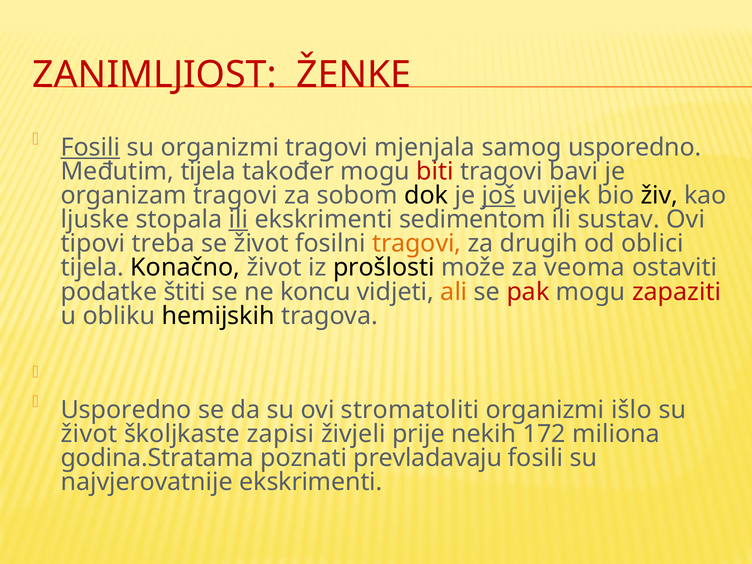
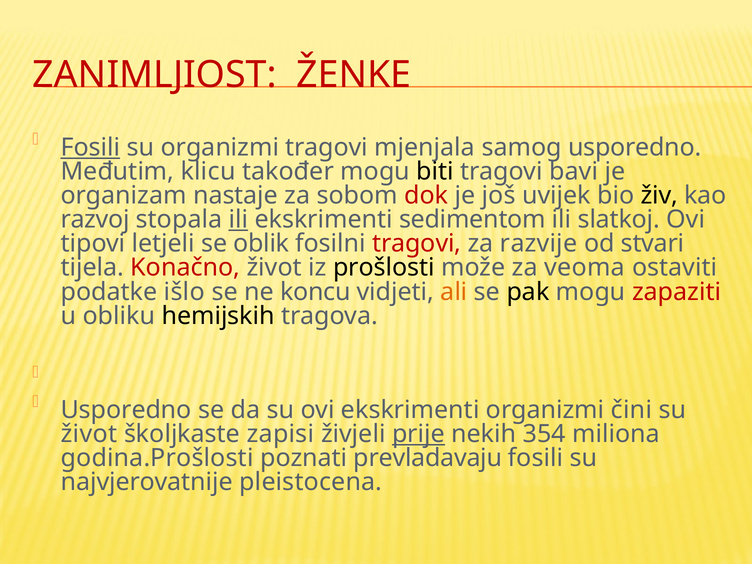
Međutim tijela: tijela -> klicu (208, 171)
biti colour: red -> black (435, 171)
organizam tragovi: tragovi -> nastaje (236, 195)
dok colour: black -> red (426, 195)
još underline: present -> none (499, 195)
ljuske: ljuske -> razvoj (95, 220)
sustav: sustav -> slatkoj (619, 220)
treba: treba -> letjeli (163, 244)
se život: život -> oblik (261, 244)
tragovi colour: orange -> red (417, 244)
drugih: drugih -> razvije (539, 244)
oblici: oblici -> stvari (653, 244)
Konačno colour: black -> red (185, 268)
štiti: štiti -> išlo (184, 292)
pak colour: red -> black (528, 292)
ovi stromatoliti: stromatoliti -> ekskrimenti (410, 410)
išlo: išlo -> čini (631, 410)
prije underline: none -> present (418, 434)
172: 172 -> 354 (544, 434)
godina.Stratama: godina.Stratama -> godina.Prošlosti (157, 458)
najvjerovatnije ekskrimenti: ekskrimenti -> pleistocena (311, 482)
